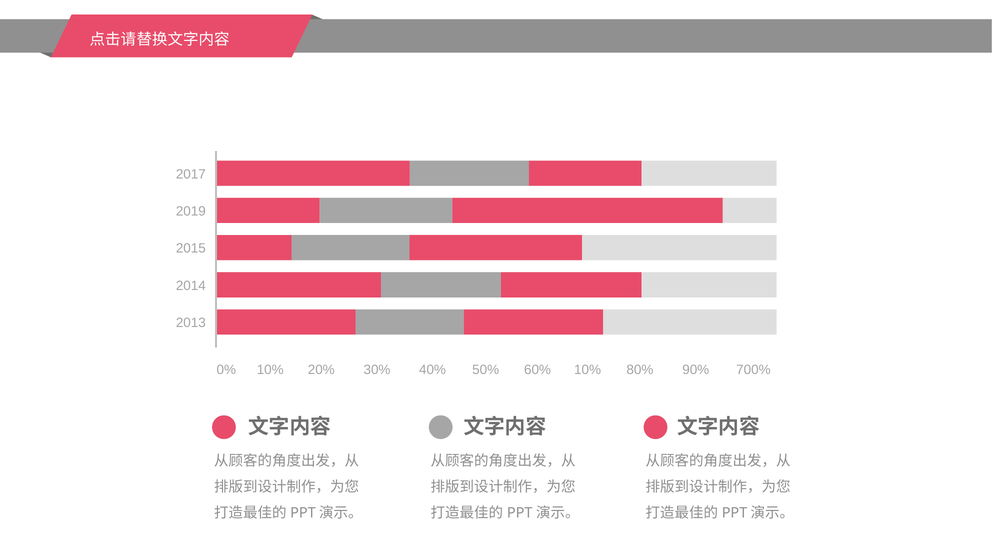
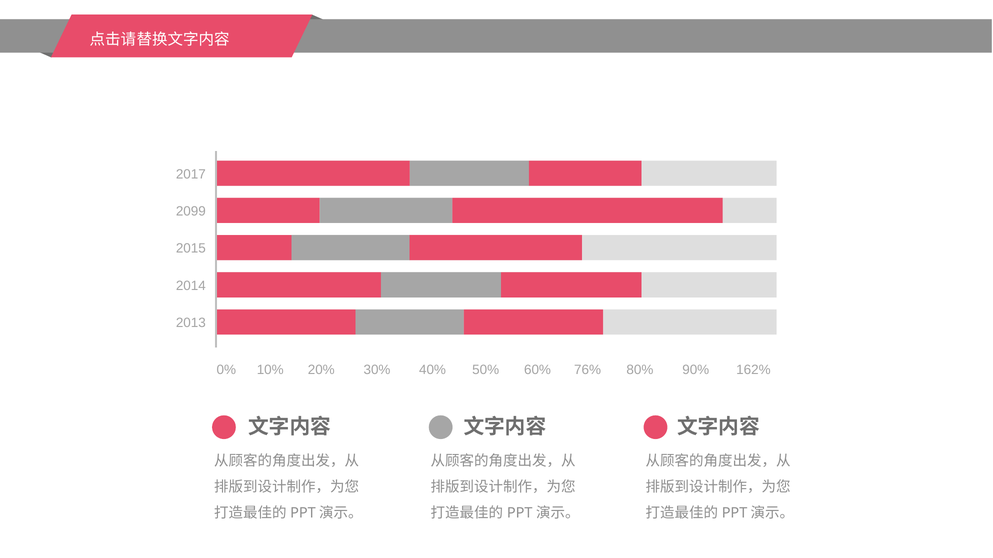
2019: 2019 -> 2099 (191, 212)
20% 10%: 10% -> 76% (588, 370)
700%: 700% -> 162% (753, 370)
